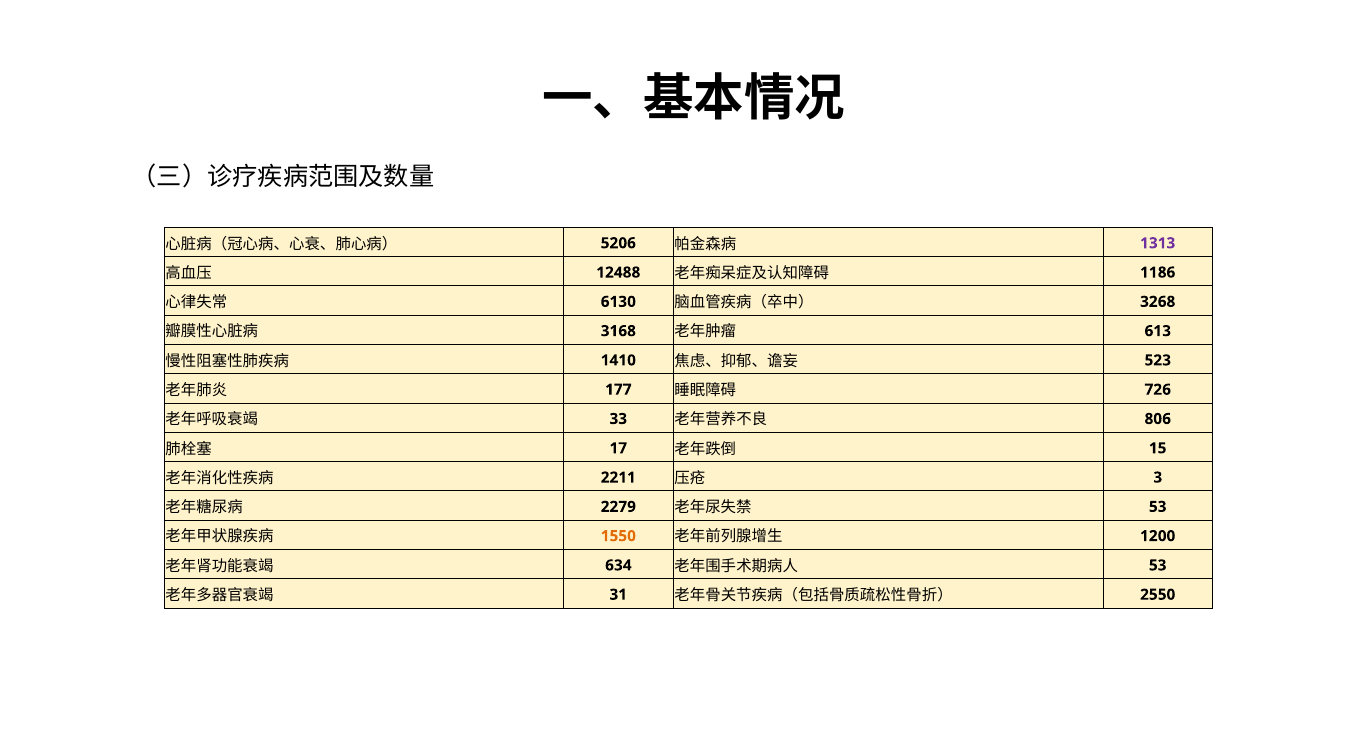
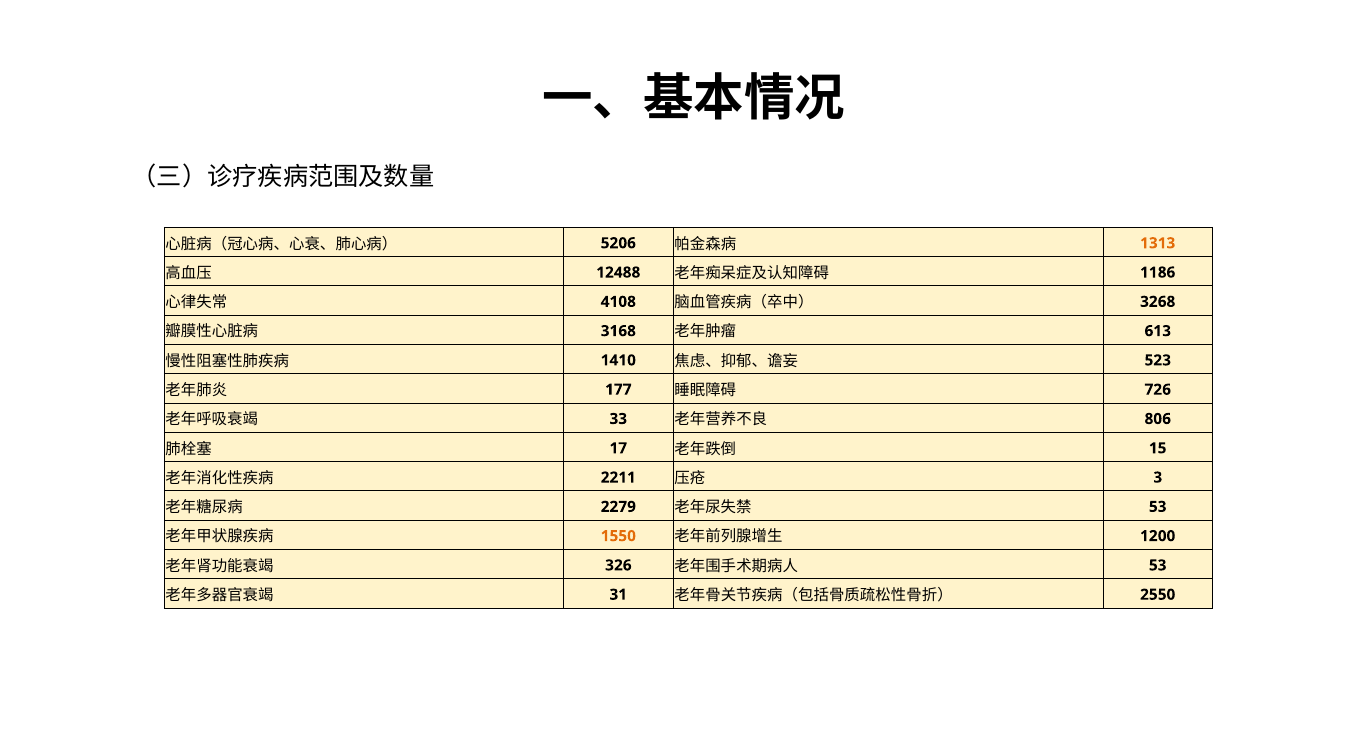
1313 colour: purple -> orange (1158, 243)
6130: 6130 -> 4108 (618, 302)
634: 634 -> 326 (618, 566)
